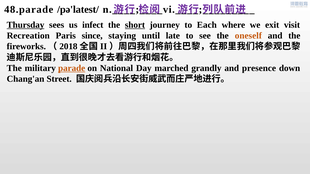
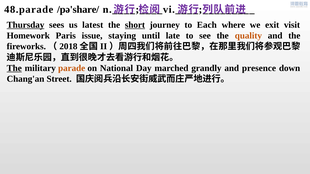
/pə'latest/: /pə'latest/ -> /pə'share/ (78, 9)
infect: infect -> latest (93, 25)
Recreation: Recreation -> Homework (28, 36)
since: since -> issue (92, 36)
oneself: oneself -> quality (248, 36)
The underline: none -> present (14, 68)
parade underline: present -> none (72, 68)
